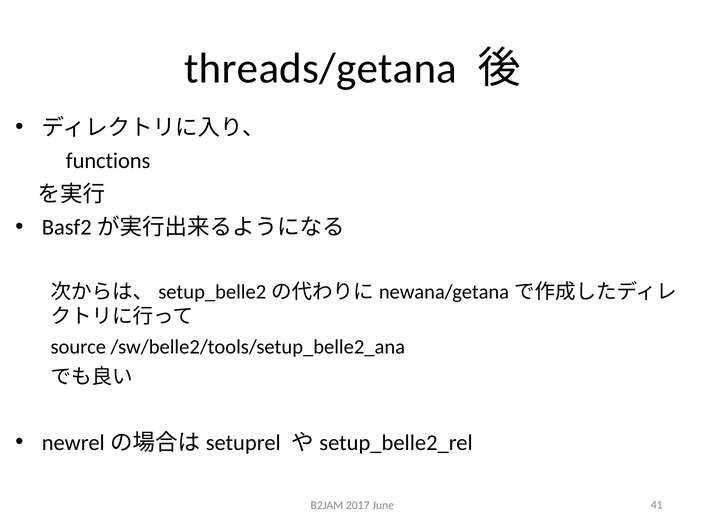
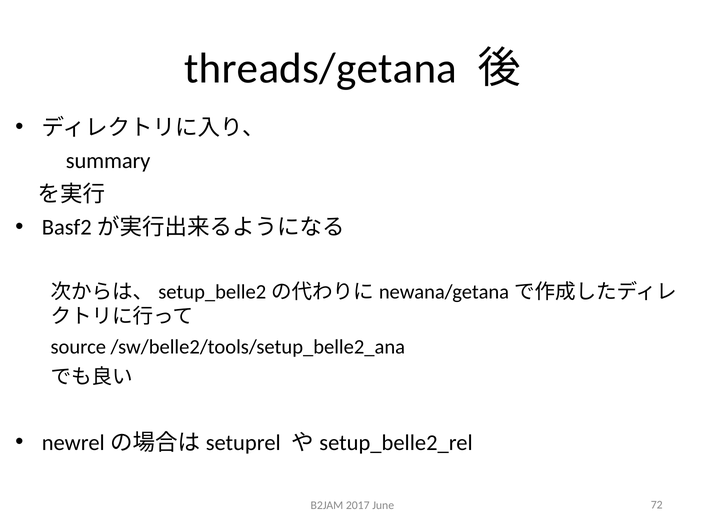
functions: functions -> summary (108, 161)
41: 41 -> 72 (657, 505)
